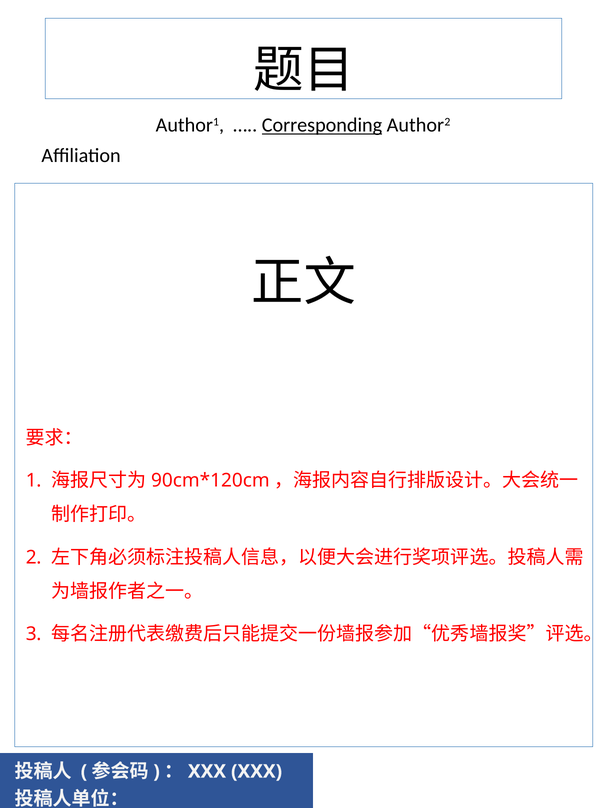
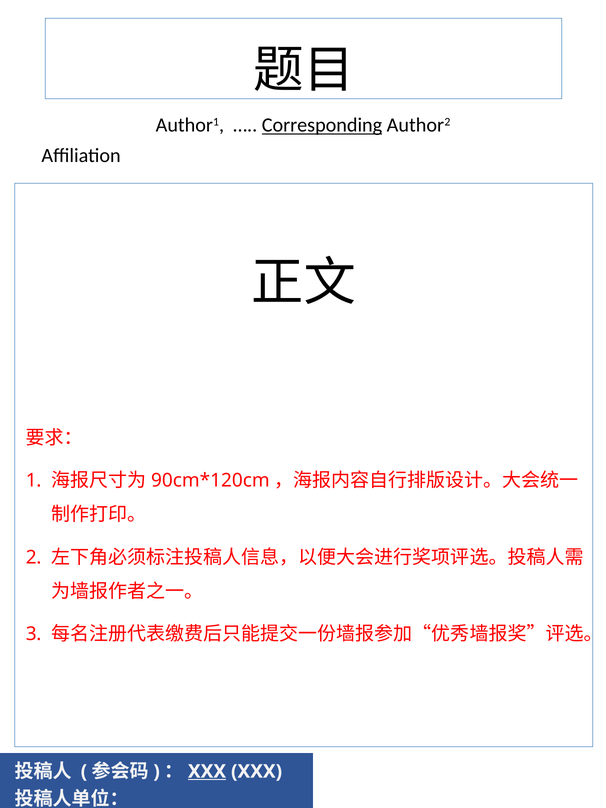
XXX underline: none -> present (207, 772)
